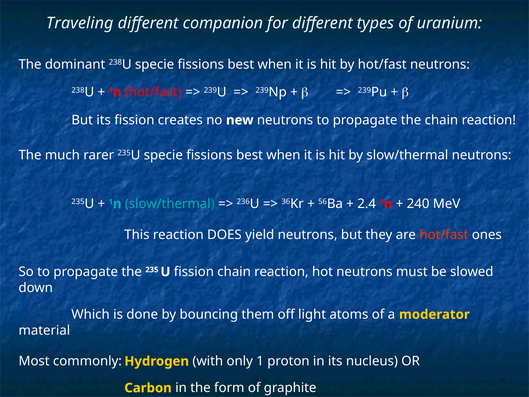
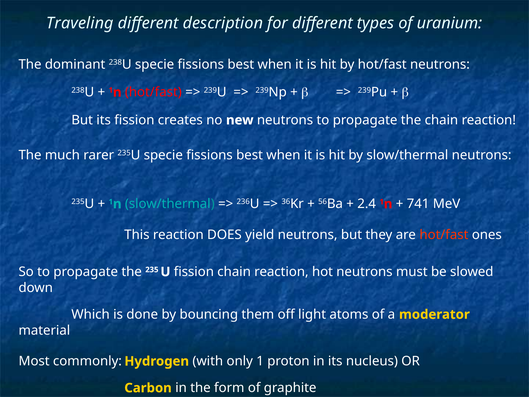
companion: companion -> description (223, 23)
240: 240 -> 741 (418, 204)
